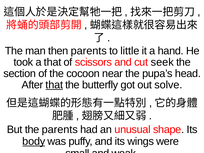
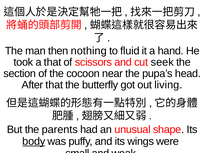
then parents: parents -> nothing (89, 51)
little: little -> fluid (130, 51)
that underline: present -> none (54, 85)
solve: solve -> living (168, 85)
